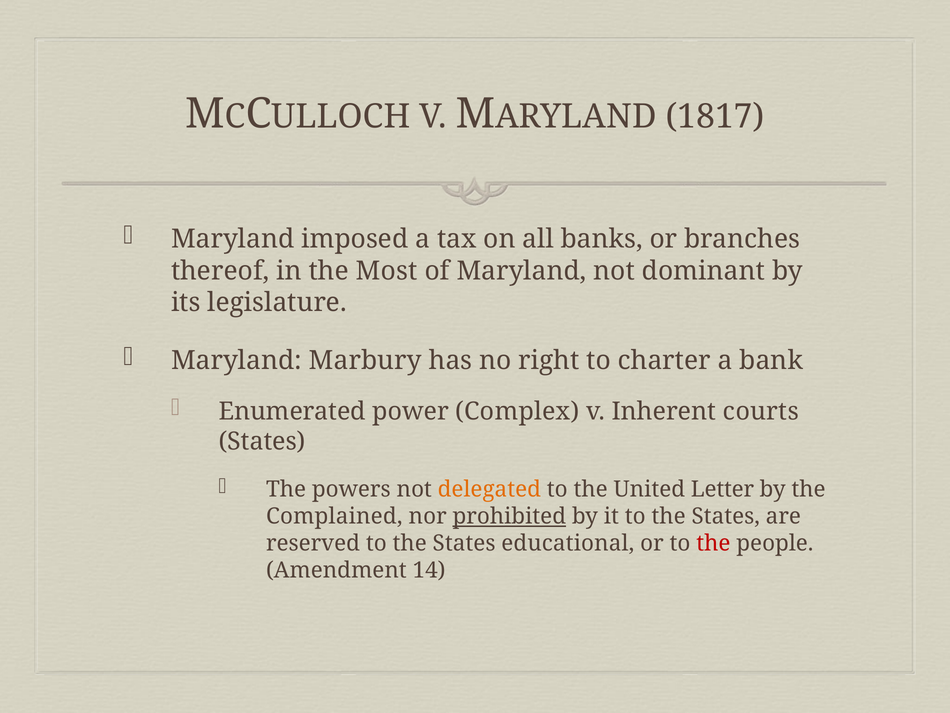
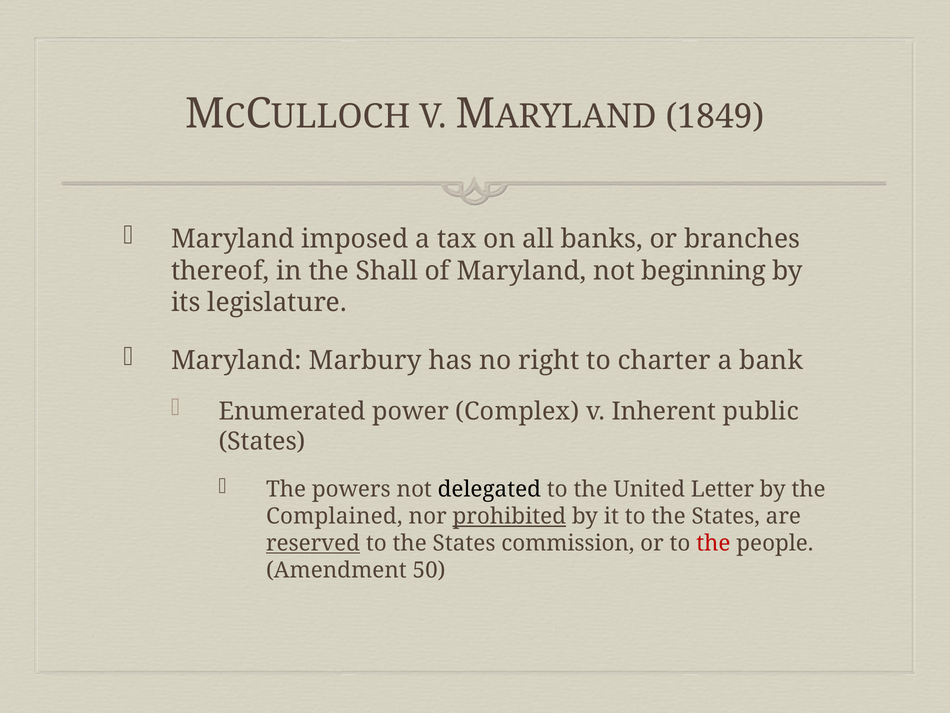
1817: 1817 -> 1849 (715, 117)
Most: Most -> Shall (387, 271)
dominant: dominant -> beginning (704, 271)
courts: courts -> public (761, 411)
delegated colour: orange -> black (489, 489)
reserved underline: none -> present (313, 543)
educational: educational -> commission (568, 543)
14: 14 -> 50 (429, 570)
